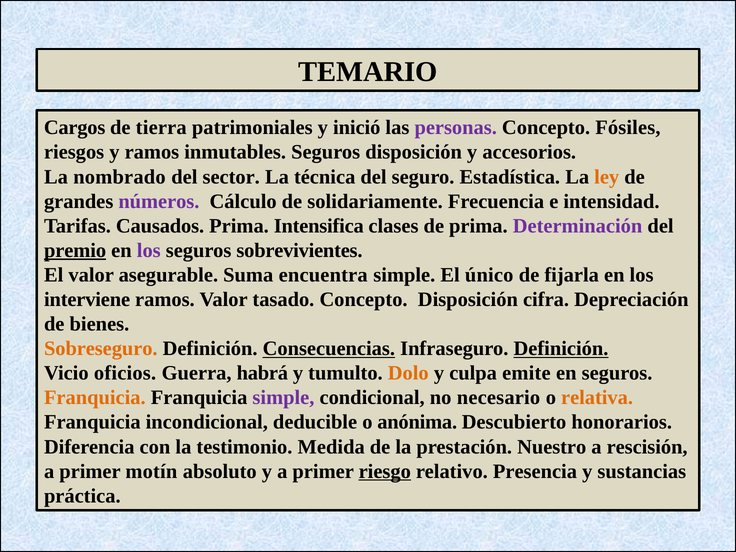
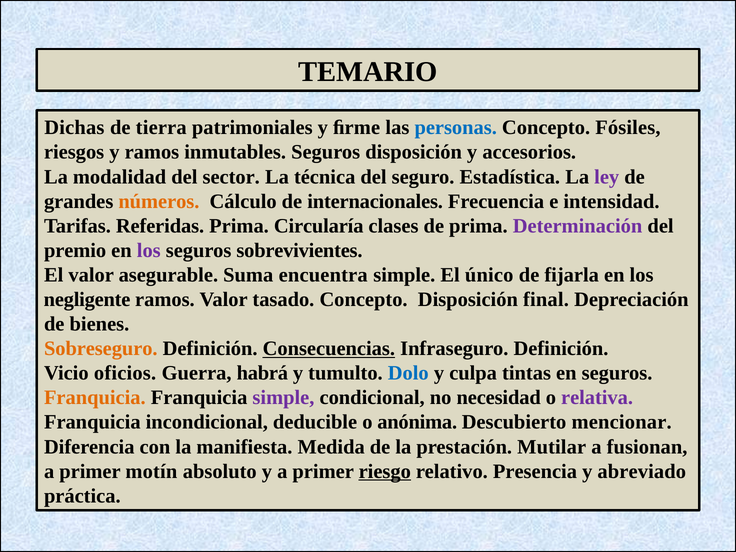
Cargos: Cargos -> Dichas (74, 128)
inició: inició -> ﬁrme (357, 128)
personas colour: purple -> blue (456, 128)
nombrado: nombrado -> modalidad (120, 177)
ley colour: orange -> purple (607, 177)
números colour: purple -> orange (159, 201)
solidariamente: solidariamente -> internacionales (375, 201)
Causados: Causados -> Referidas (160, 226)
Intensifica: Intensifica -> Circularía (319, 226)
premio underline: present -> none (75, 250)
interviene: interviene -> negligente (87, 300)
cifra: cifra -> final (546, 300)
Definición underline: present -> none (561, 349)
Dolo colour: orange -> blue (408, 373)
emite: emite -> tintas (527, 373)
necesario: necesario -> necesidad (499, 398)
relativa colour: orange -> purple (597, 398)
honorarios: honorarios -> mencionar (622, 422)
testimonio: testimonio -> manifiesta (244, 447)
Nuestro: Nuestro -> Mutilar (552, 447)
rescisión: rescisión -> fusionan (647, 447)
sustancias: sustancias -> abreviado (642, 471)
